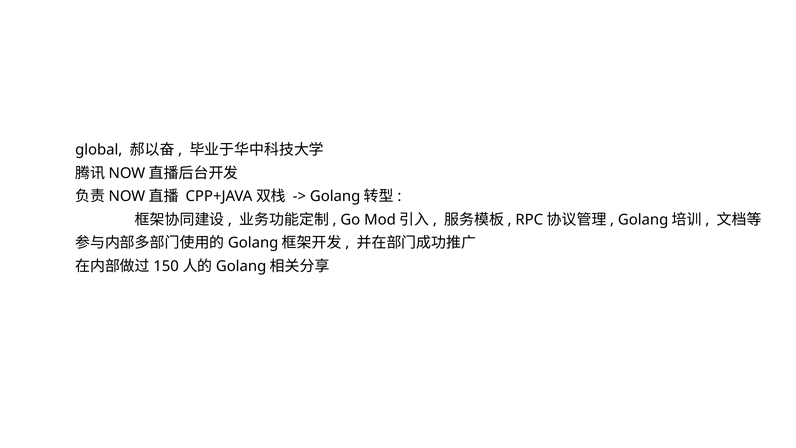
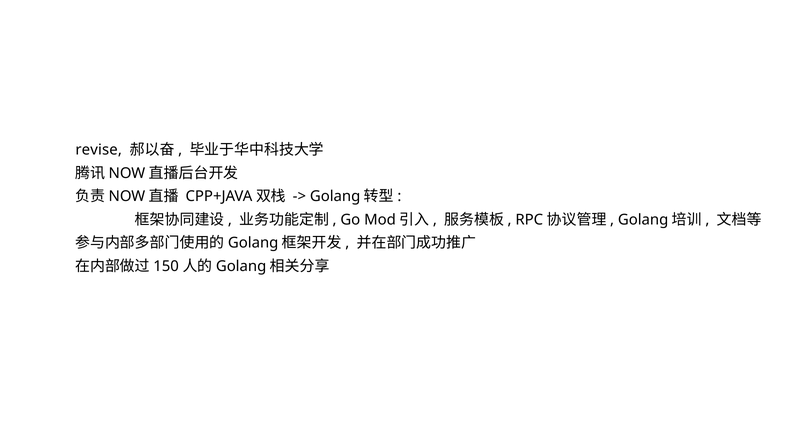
global: global -> revise (99, 150)
